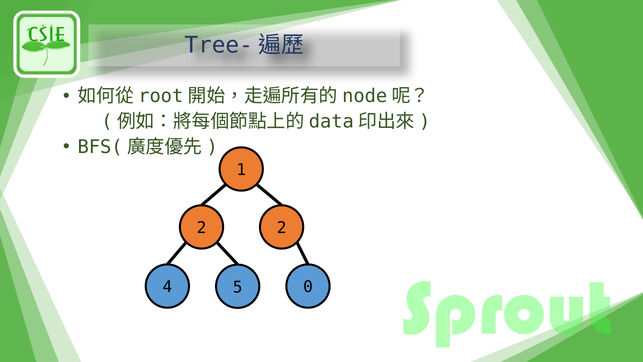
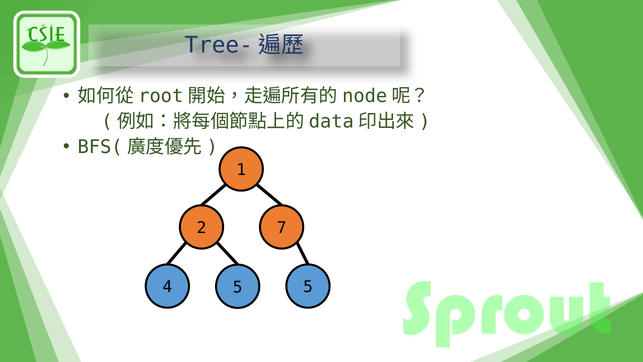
2 2: 2 -> 7 (282, 228)
5 0: 0 -> 5 (308, 287)
